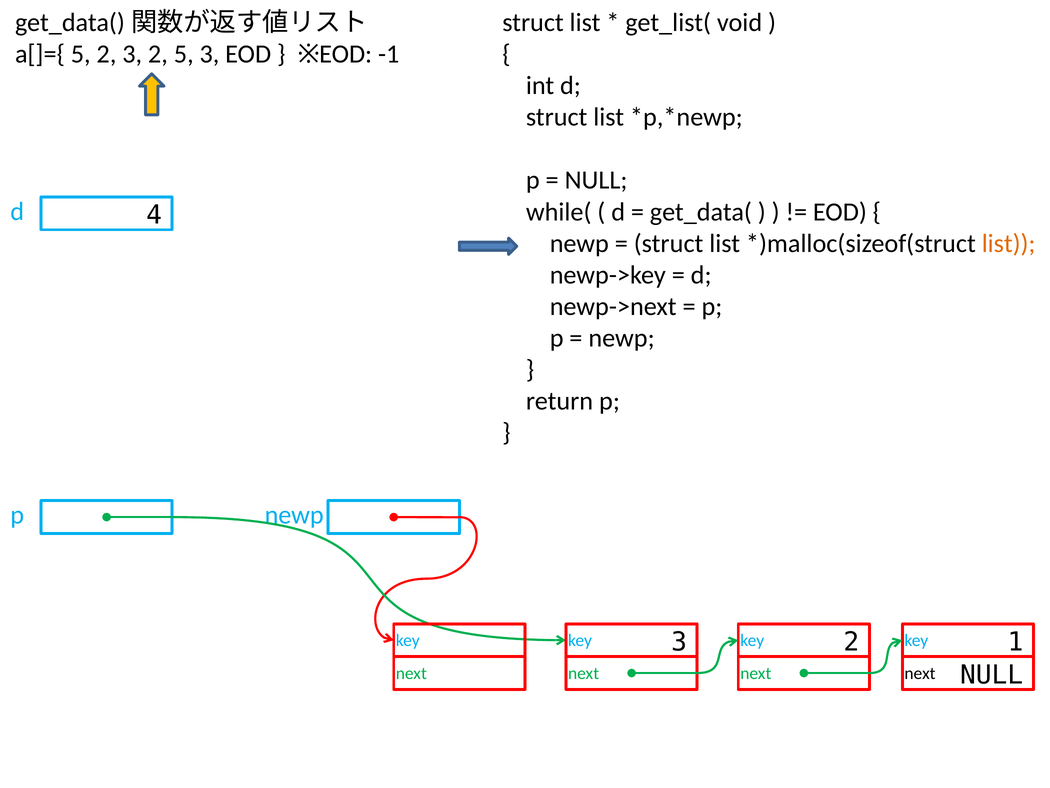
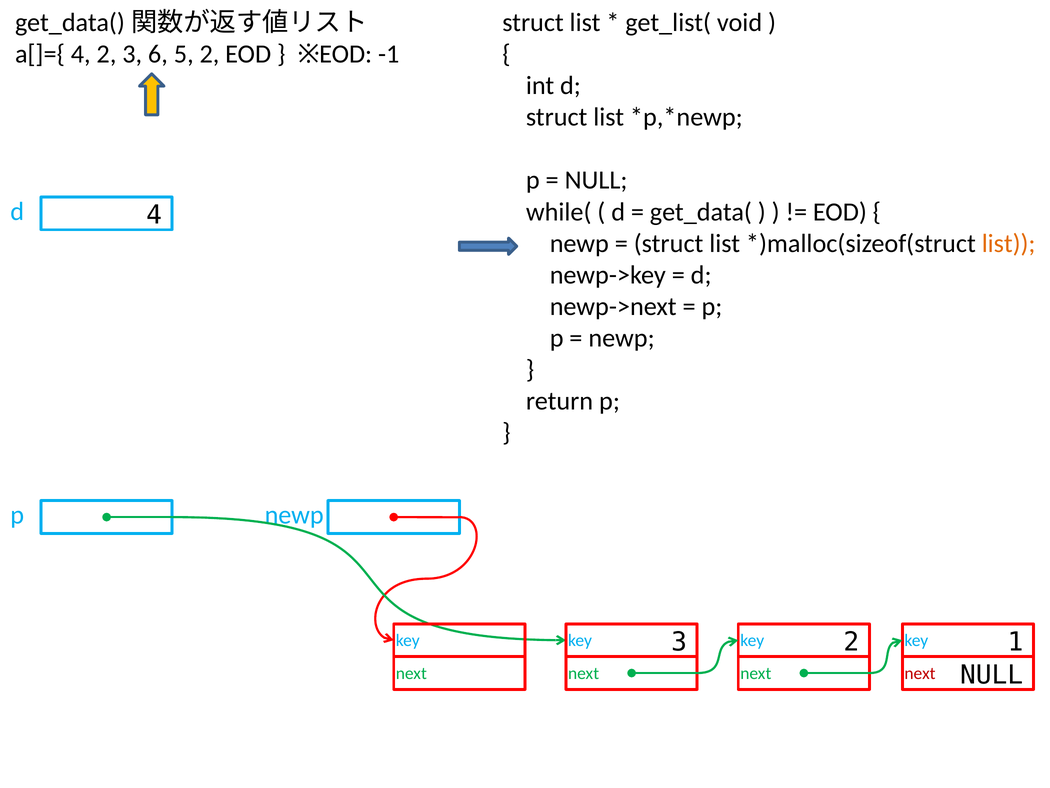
a[]={ 5: 5 -> 4 (81, 54)
3 2: 2 -> 6 (158, 54)
5 3: 3 -> 2 (209, 54)
next colour: black -> red (920, 673)
